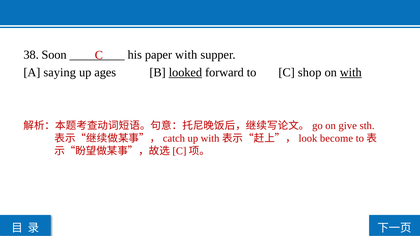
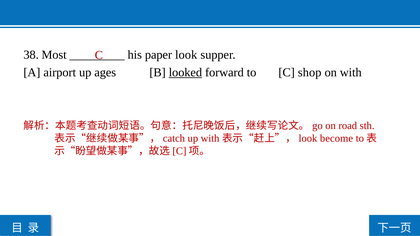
Soon: Soon -> Most (54, 55)
paper with: with -> look (186, 55)
saying: saying -> airport (60, 73)
with underline: present -> none (351, 73)
give: give -> road (348, 126)
